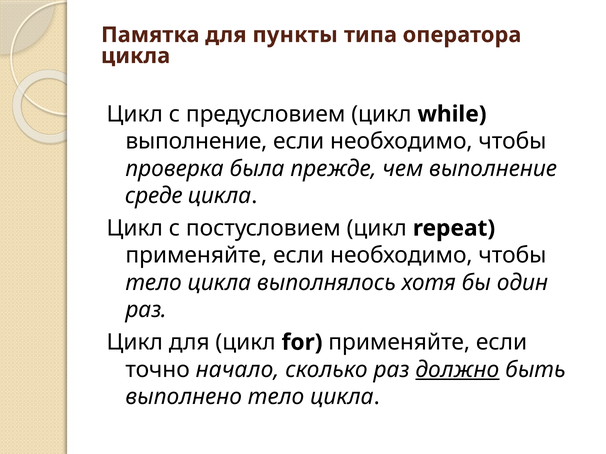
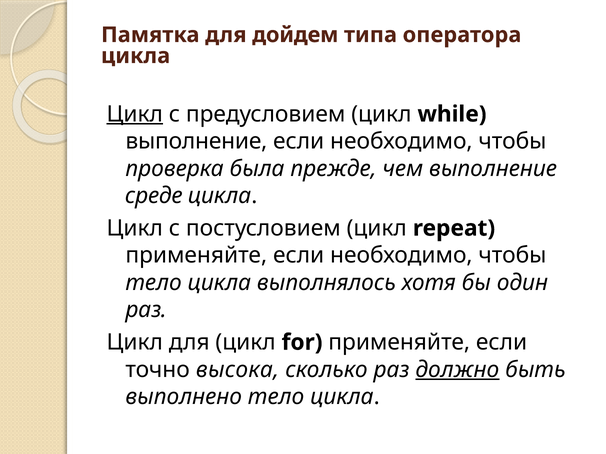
пункты: пункты -> дойдем (295, 35)
Цикл underline: none -> present (135, 114)
начало: начало -> высока (237, 370)
